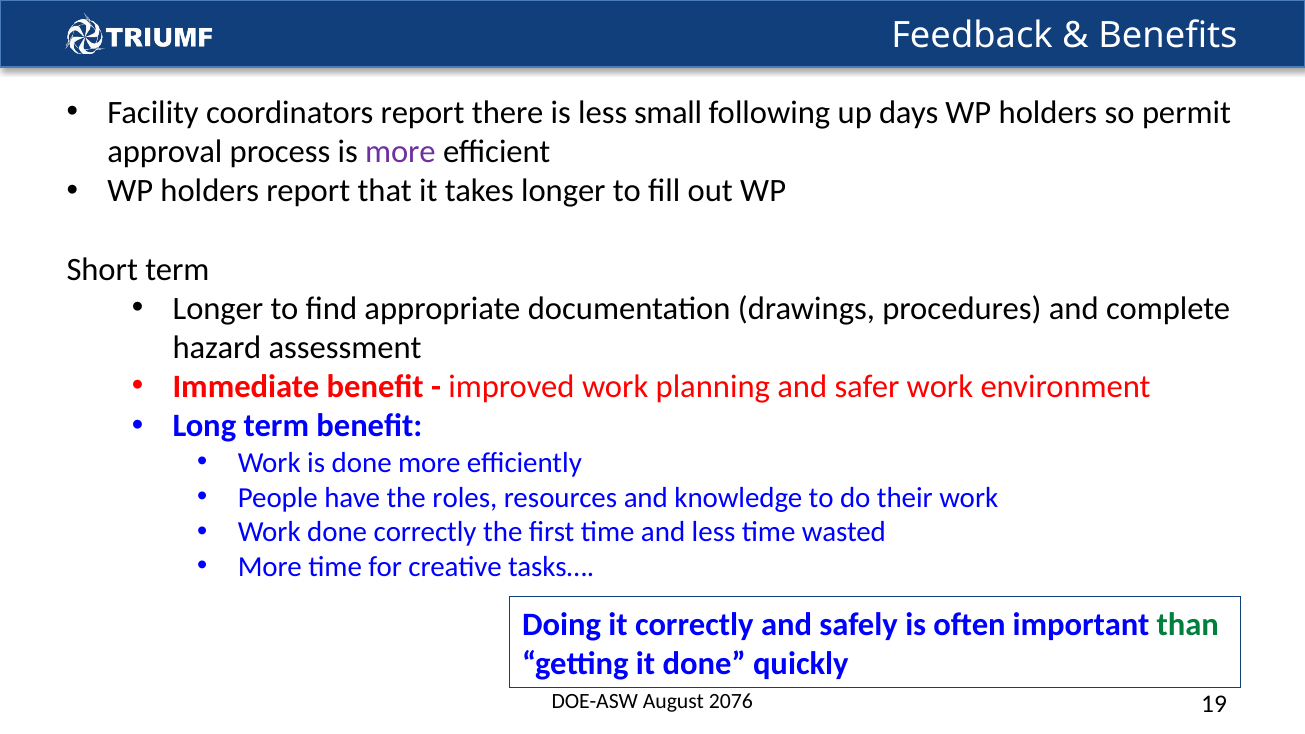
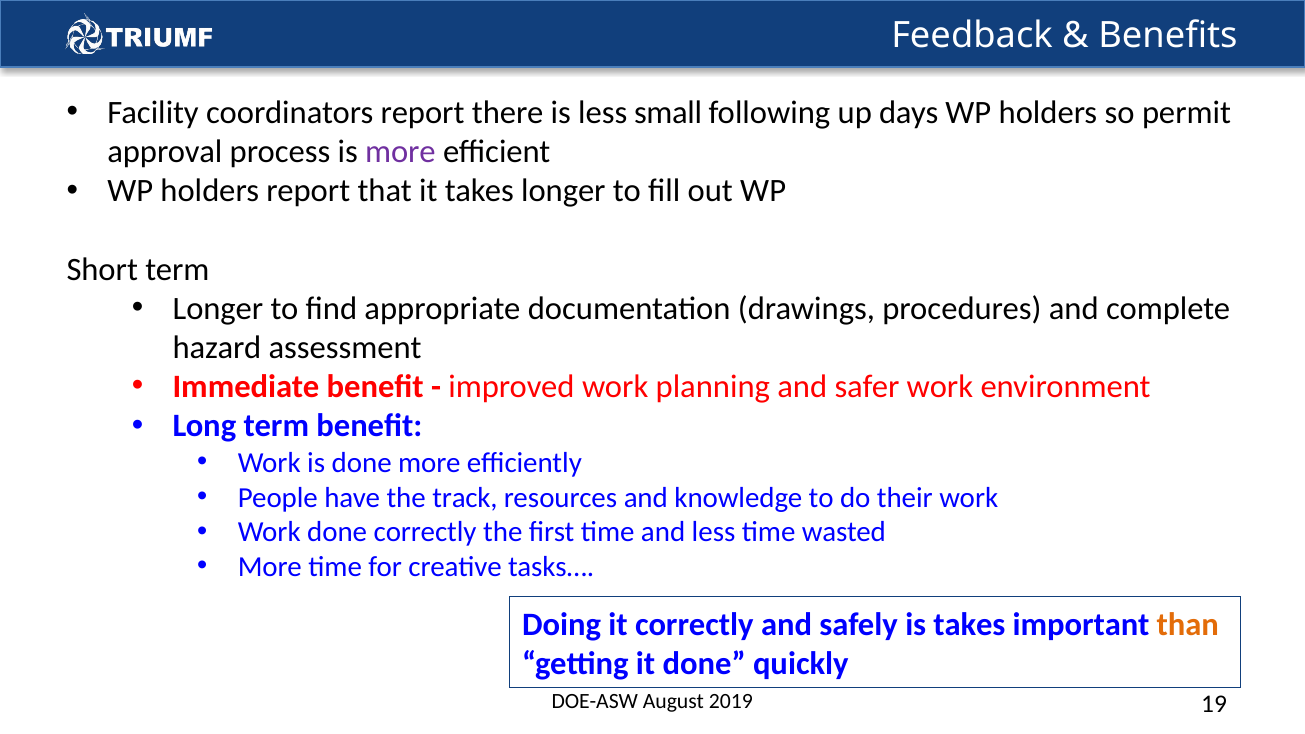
roles: roles -> track (465, 498)
is often: often -> takes (969, 625)
than colour: green -> orange (1188, 625)
2076: 2076 -> 2019 (731, 701)
